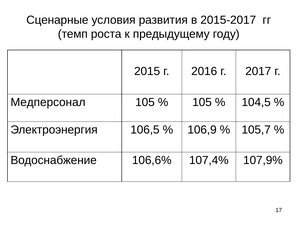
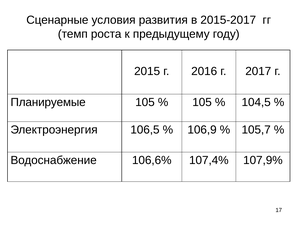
Медперсонал: Медперсонал -> Планируемые (48, 102)
